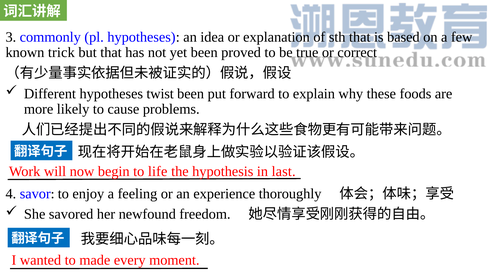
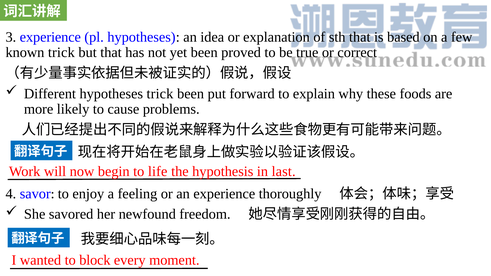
3 commonly: commonly -> experience (50, 37)
hypotheses twist: twist -> trick (160, 94)
made: made -> block (95, 260)
